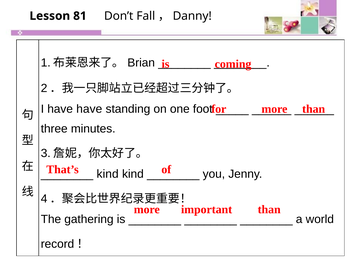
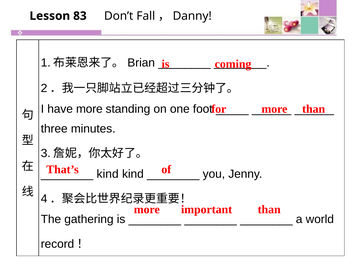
81: 81 -> 83 (80, 16)
have have: have -> more (89, 109)
